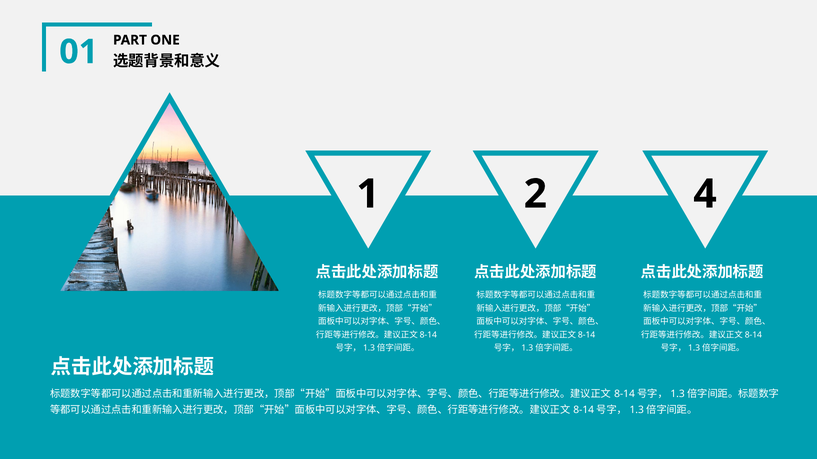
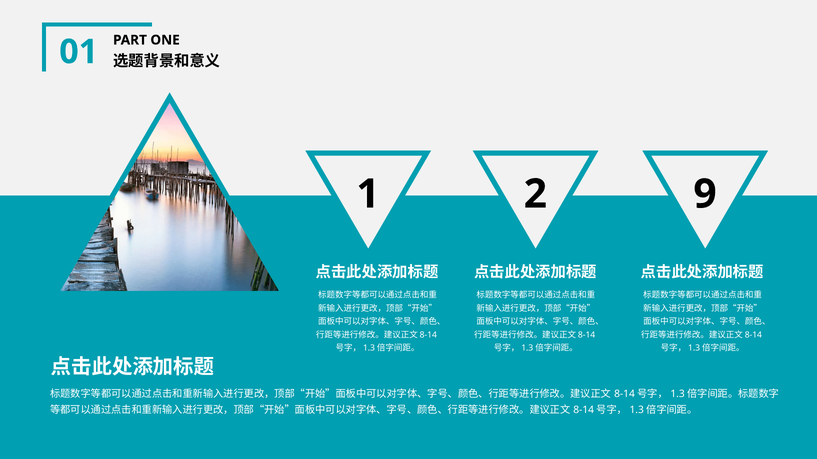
4: 4 -> 9 (705, 194)
